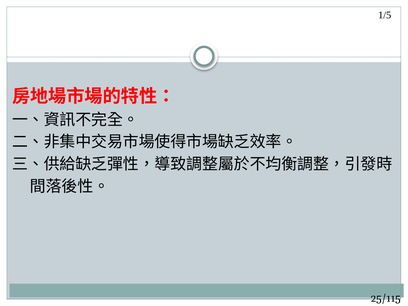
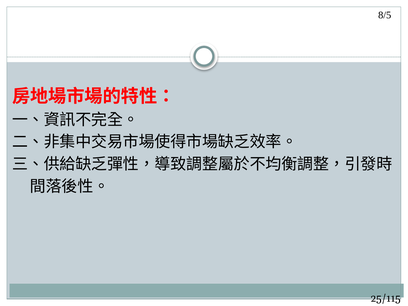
1/5: 1/5 -> 8/5 (385, 15)
